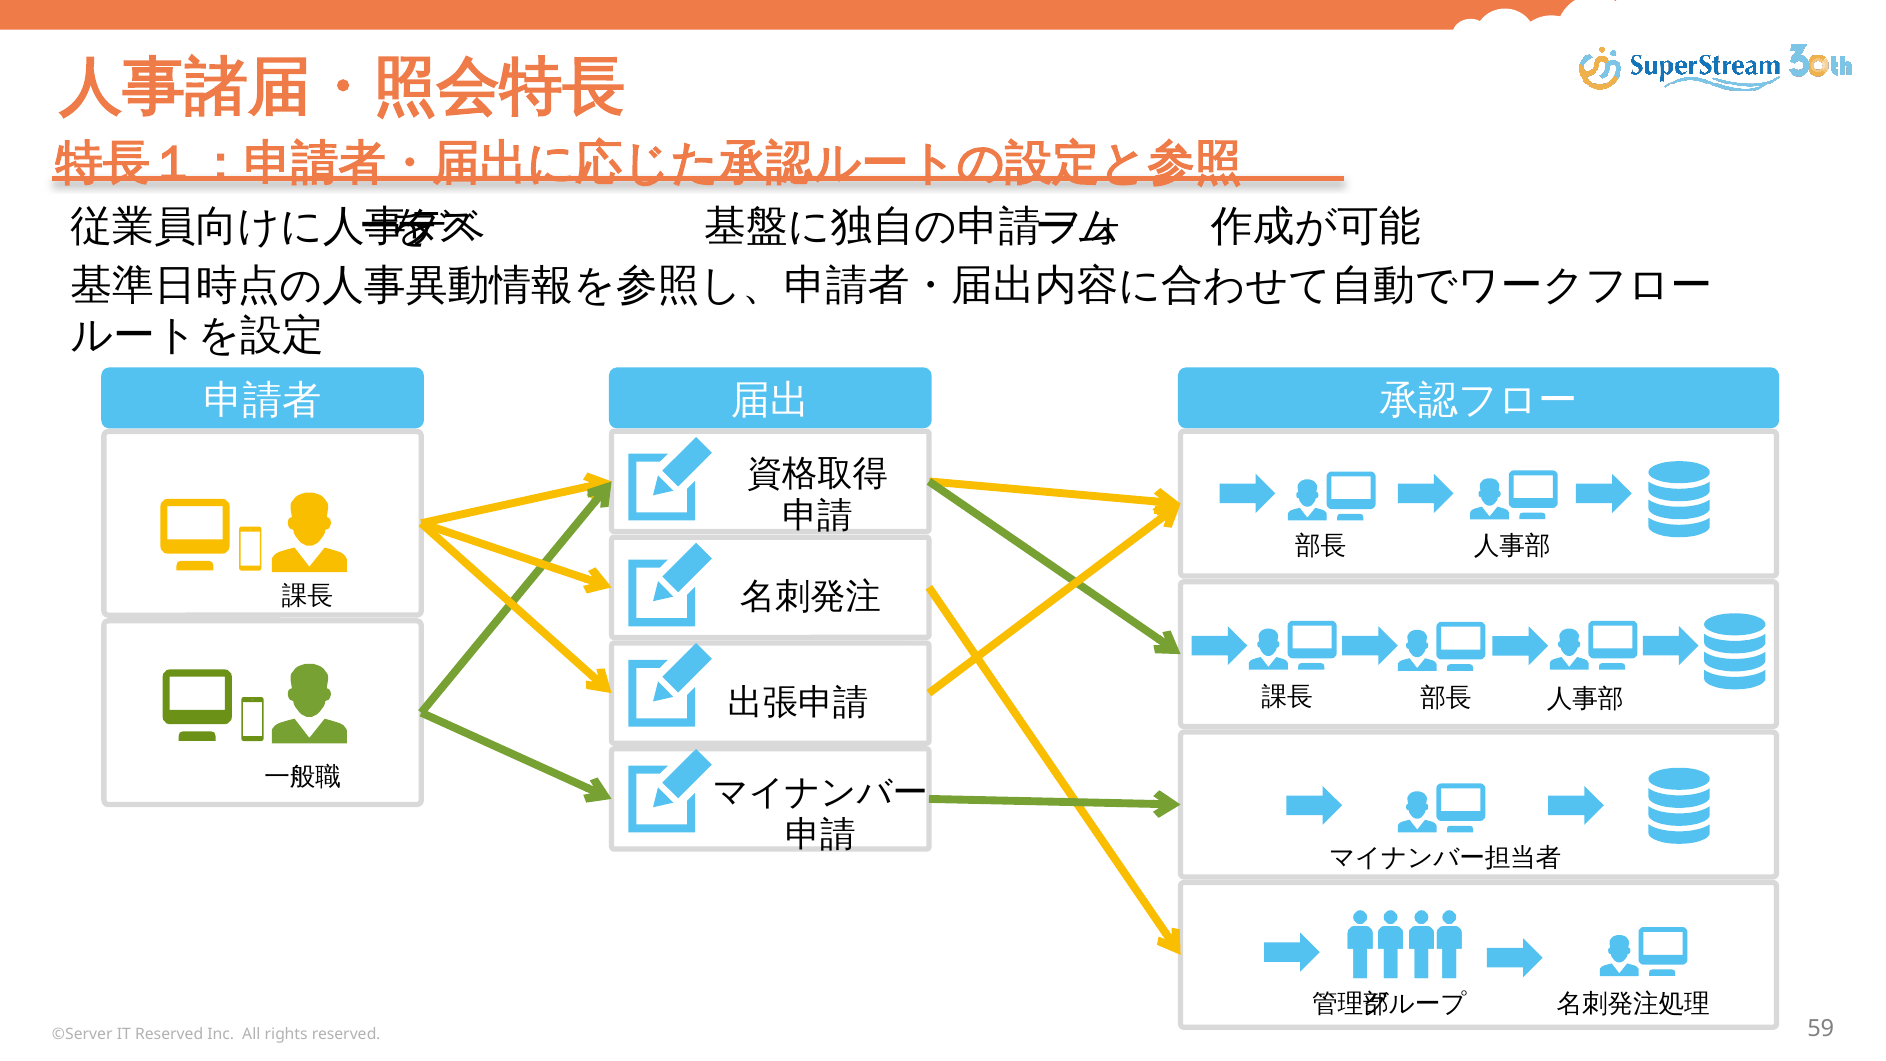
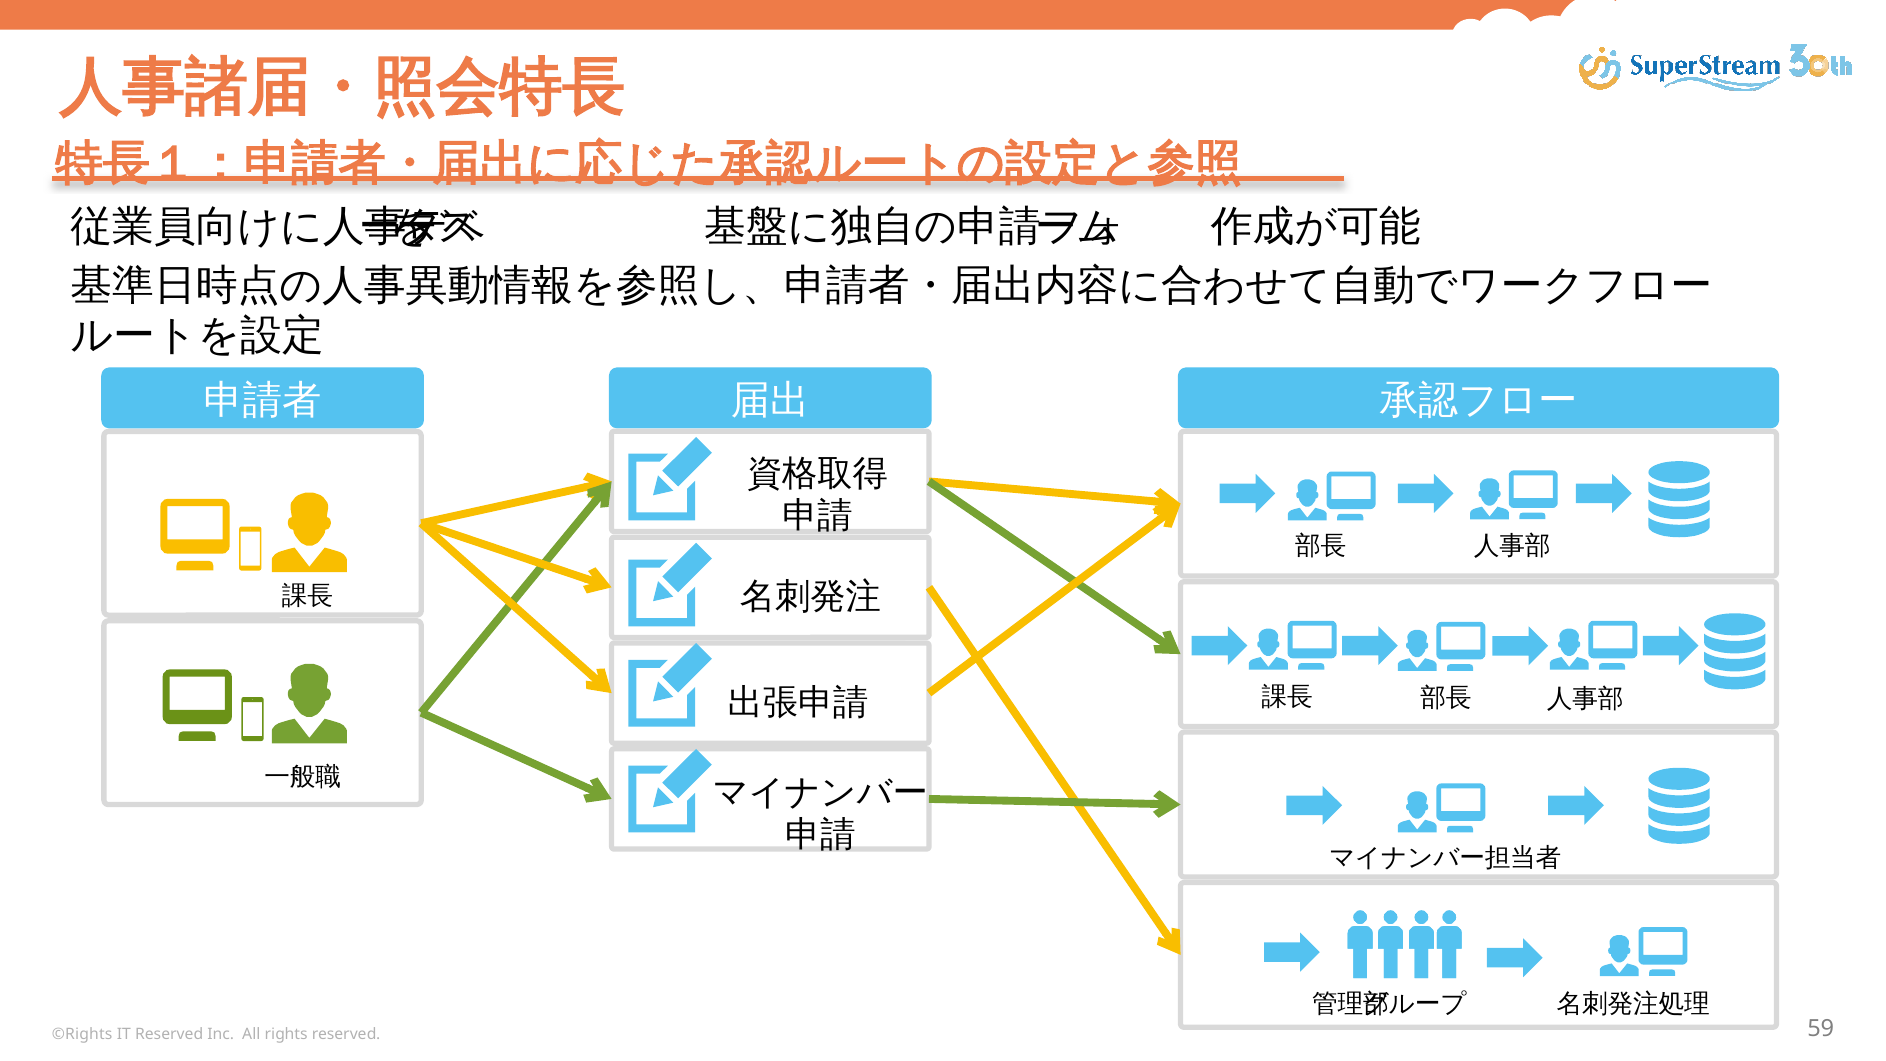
©Server: ©Server -> ©Rights (82, 1034)
